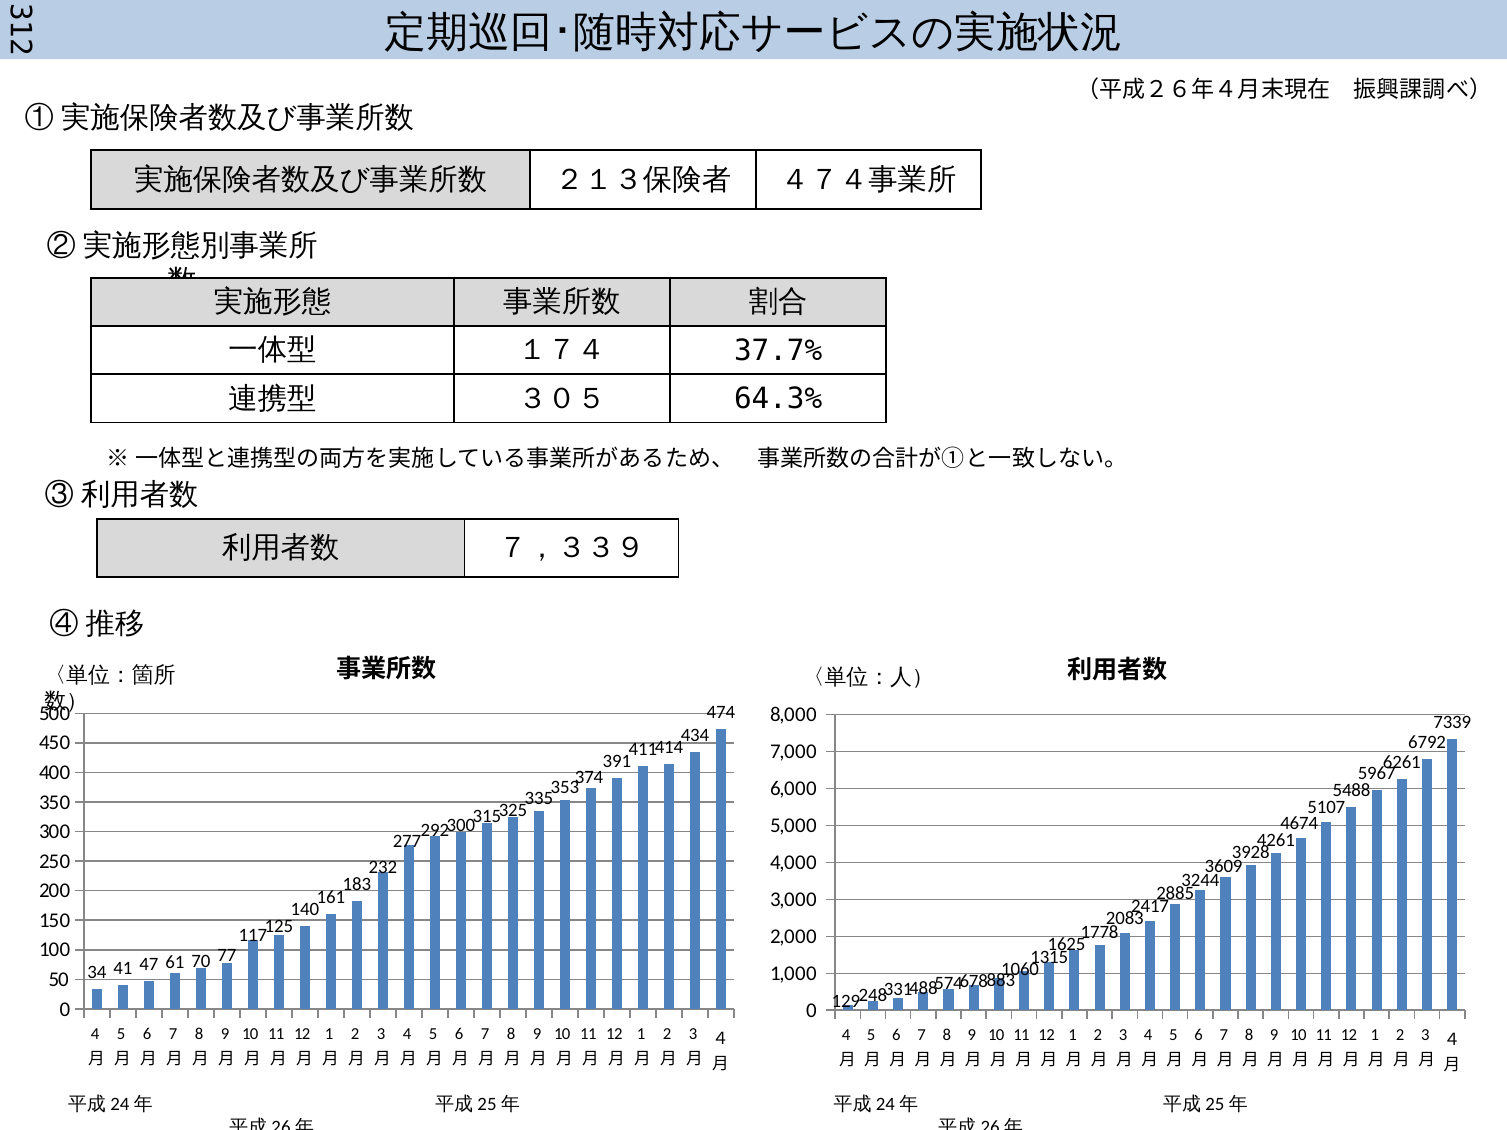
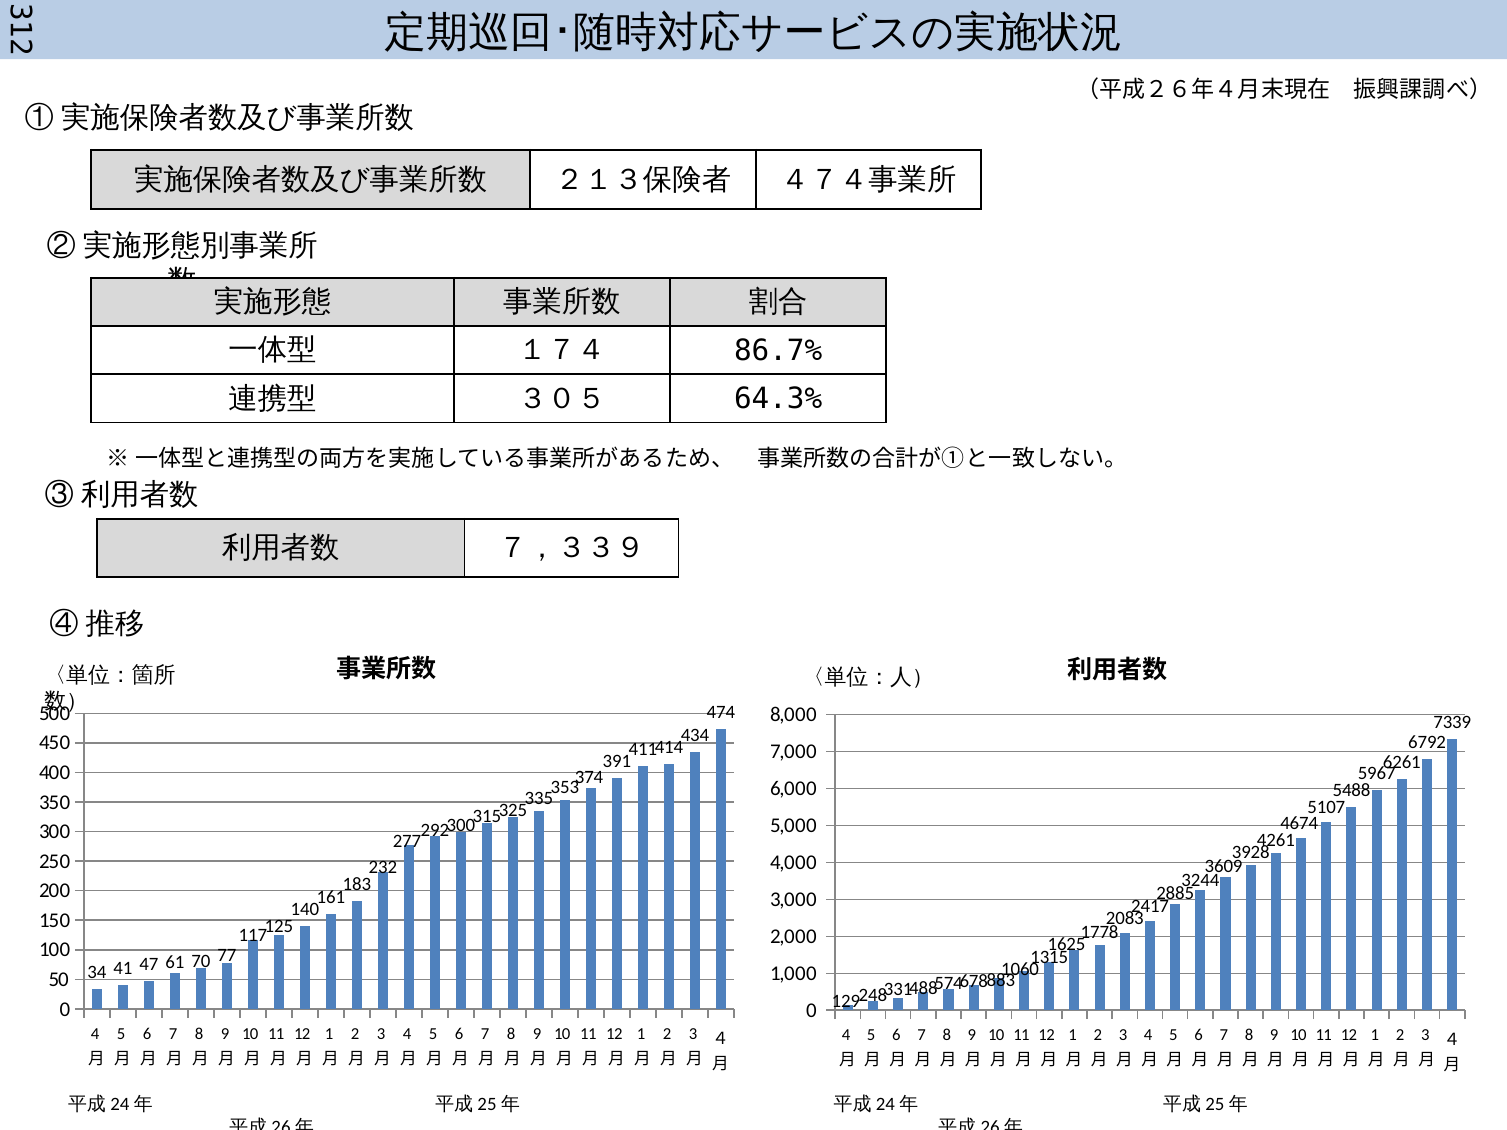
37.7%: 37.7% -> 86.7% (778, 351)
